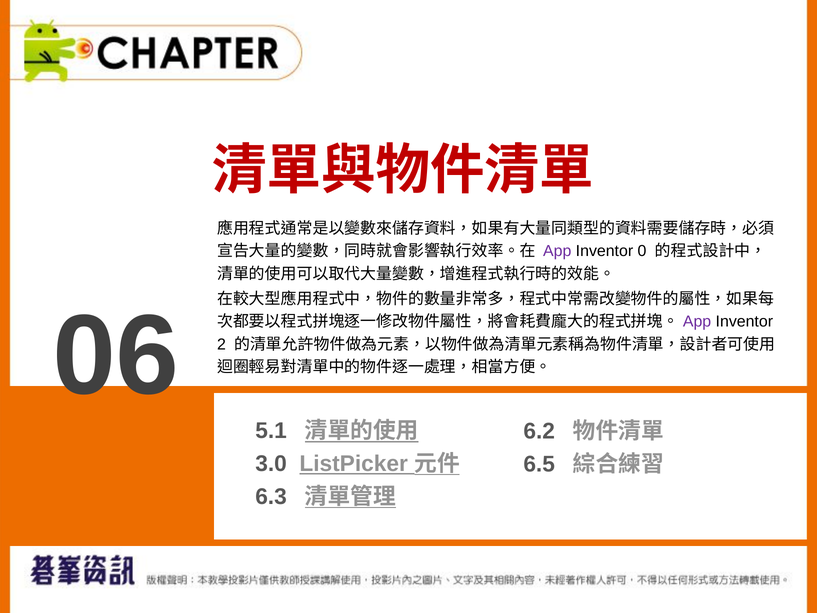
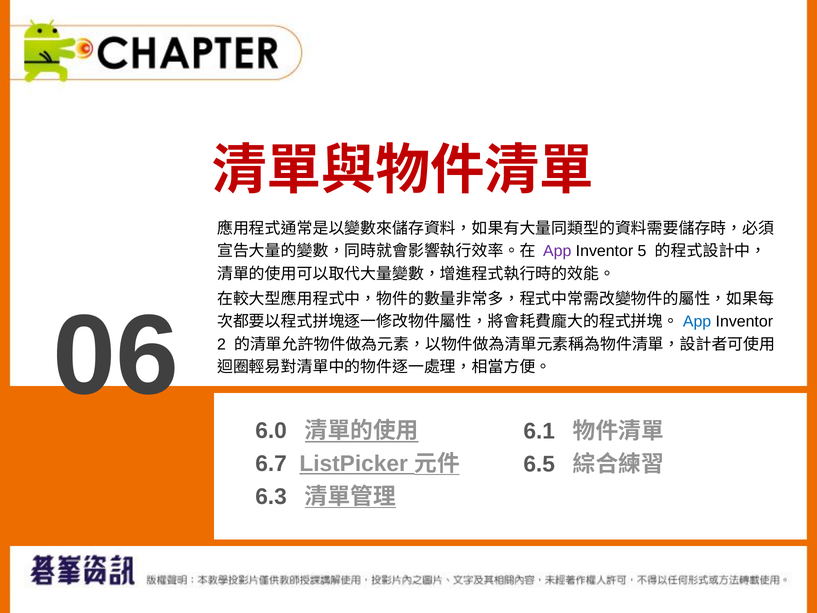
0: 0 -> 5 (642, 251)
App colour: purple -> blue (697, 322)
5.1: 5.1 -> 6.0 (271, 431)
6.2: 6.2 -> 6.1 (539, 431)
3.0: 3.0 -> 6.7 (271, 464)
